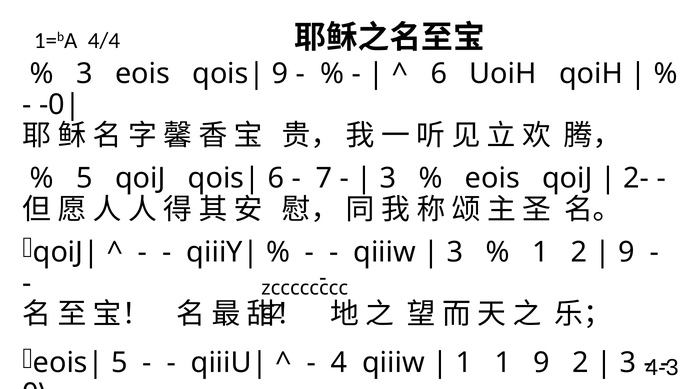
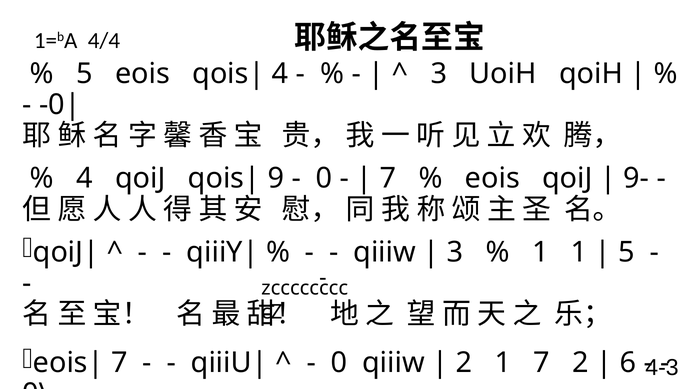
3: 3 -> 5 (84, 74)
9: 9 -> 4 (280, 74)
6: 6 -> 3 (439, 74)
5: 5 -> 4 (84, 179)
6: 6 -> 9 (276, 179)
7: 7 -> 0 (324, 179)
3: 3 -> 7 (388, 179)
2-: 2- -> 9- (636, 179)
1 2: 2 -> 1 (579, 252)
9: 9 -> 5 (626, 252)
5: 5 -> 7 (119, 363)
4: 4 -> 0 (339, 363)
1: 1 -> 2 (464, 363)
1 9: 9 -> 7 (542, 363)
3: 3 -> 6 (628, 363)
